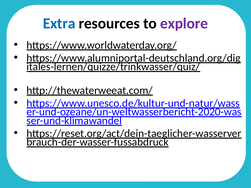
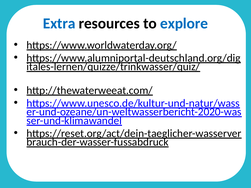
explore colour: purple -> blue (184, 23)
